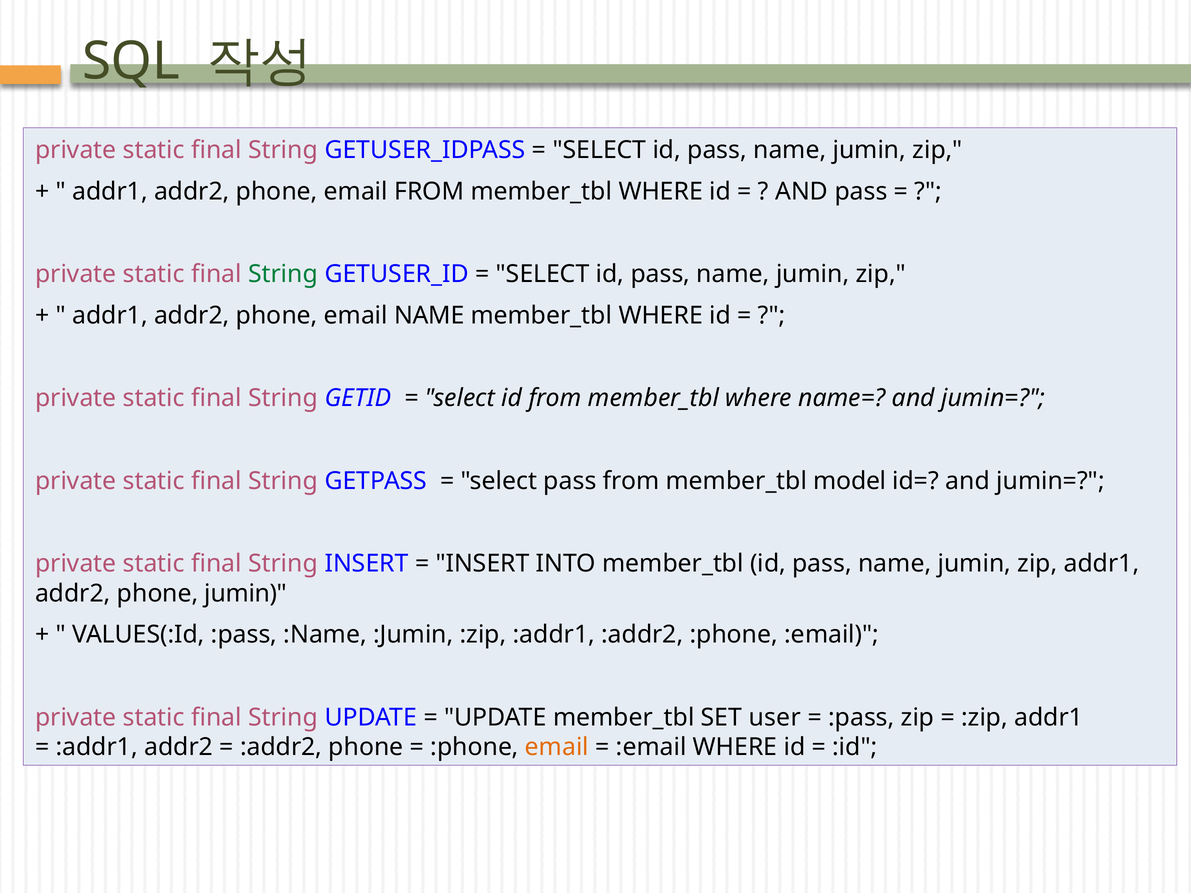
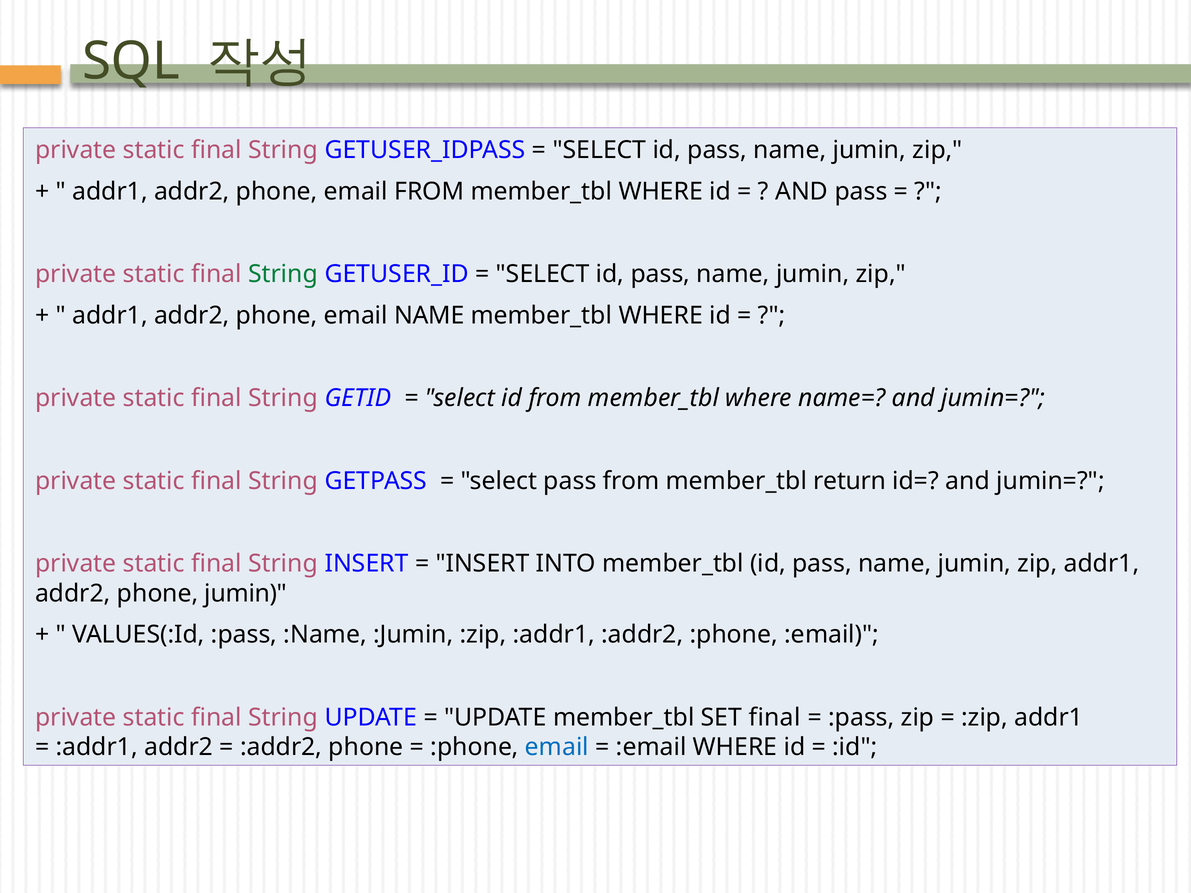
model: model -> return (850, 481)
SET user: user -> final (775, 718)
email colour: orange -> blue (557, 747)
